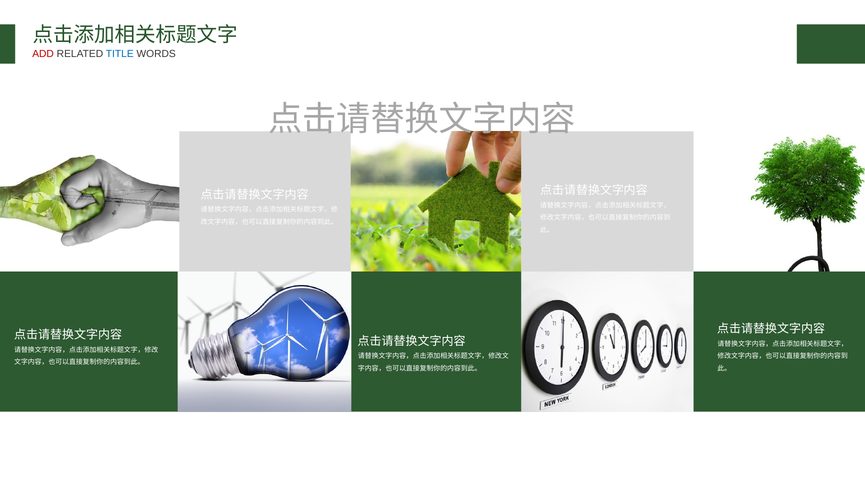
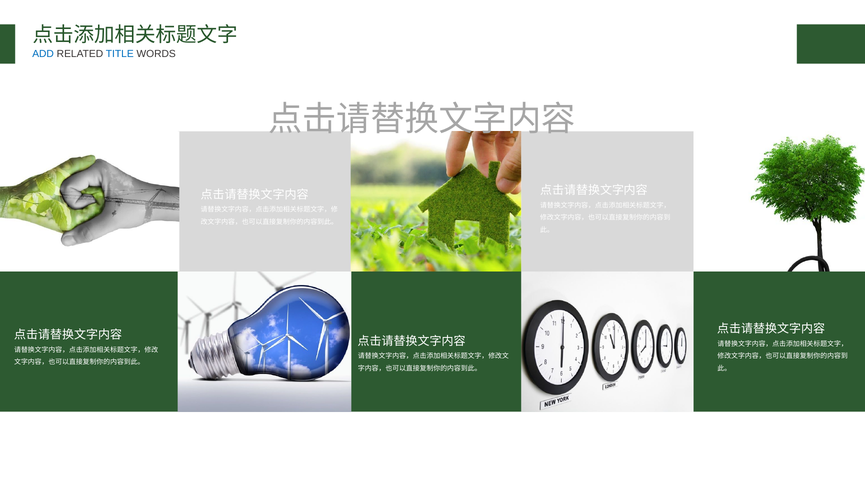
ADD colour: red -> blue (43, 54)
